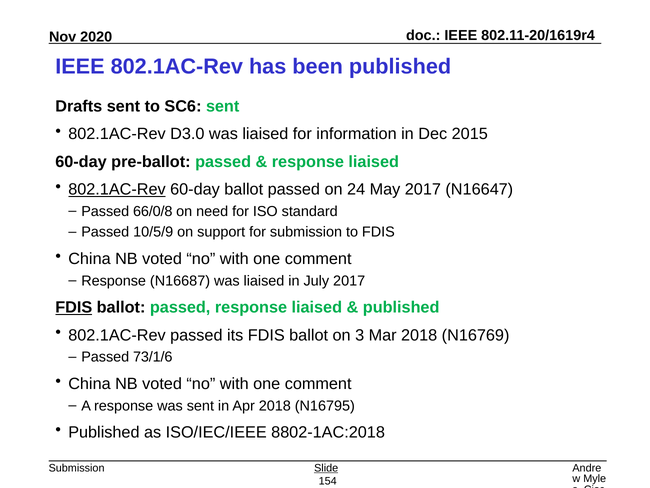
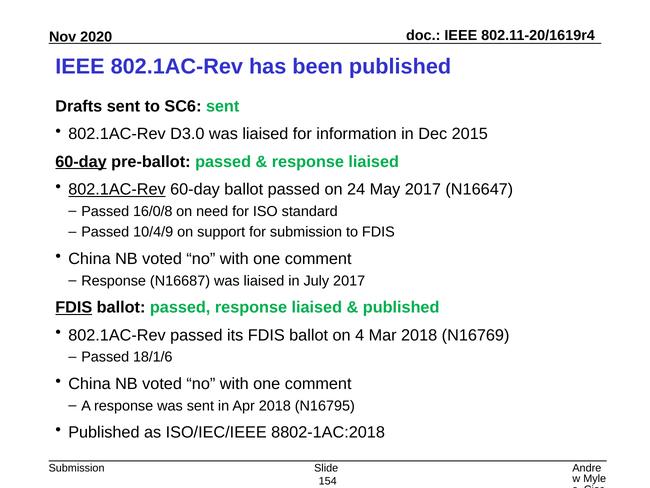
60-day underline: none -> present (81, 162)
66/0/8: 66/0/8 -> 16/0/8 (153, 211)
10/5/9: 10/5/9 -> 10/4/9 (153, 232)
3: 3 -> 4 (360, 335)
73/1/6: 73/1/6 -> 18/1/6 (153, 357)
Slide underline: present -> none (326, 468)
